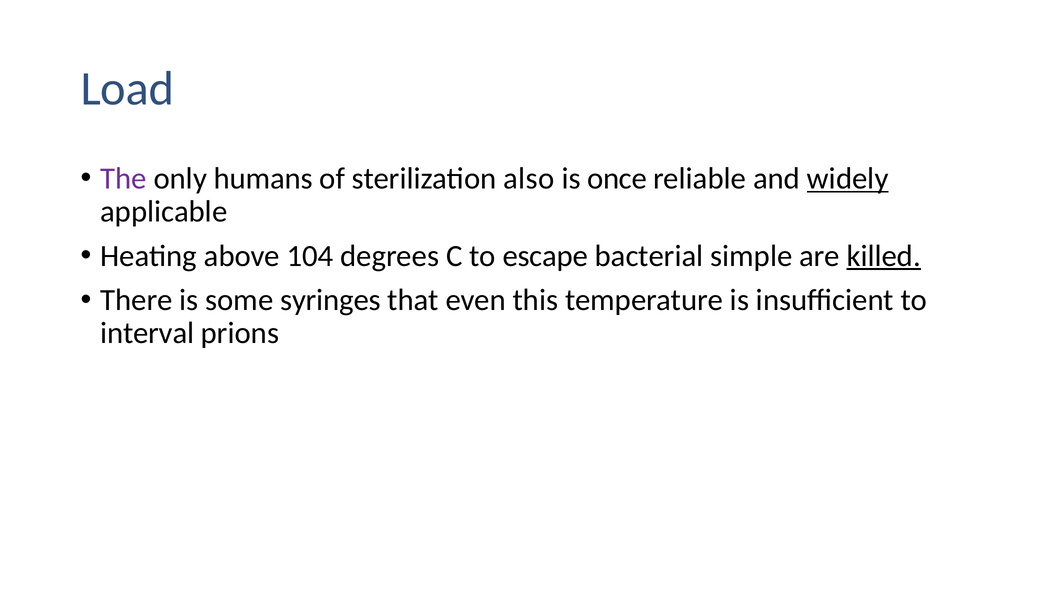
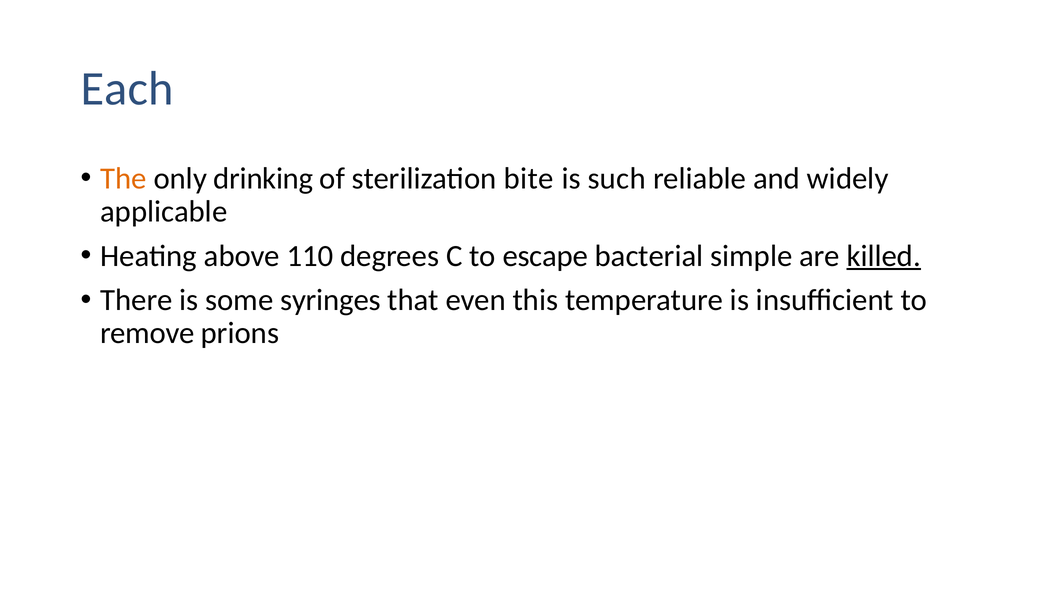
Load: Load -> Each (127, 89)
The colour: purple -> orange (124, 178)
humans: humans -> drinking (263, 178)
also: also -> bite (529, 178)
once: once -> such (617, 178)
widely underline: present -> none (848, 178)
104: 104 -> 110 (310, 256)
interval: interval -> remove (147, 333)
